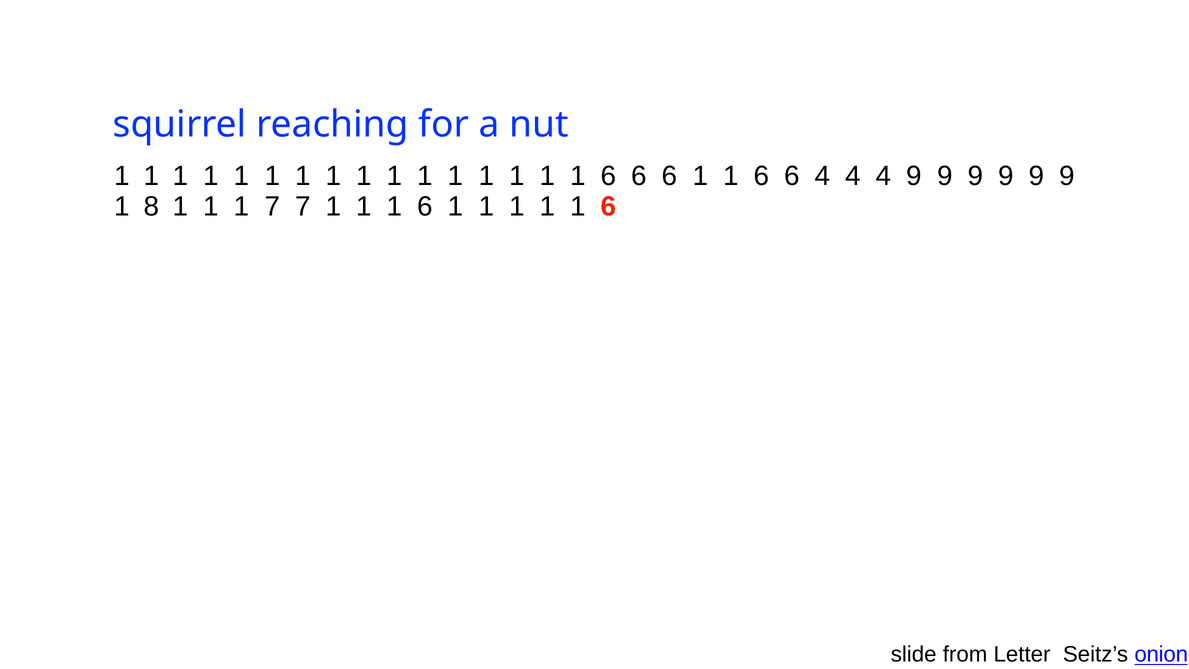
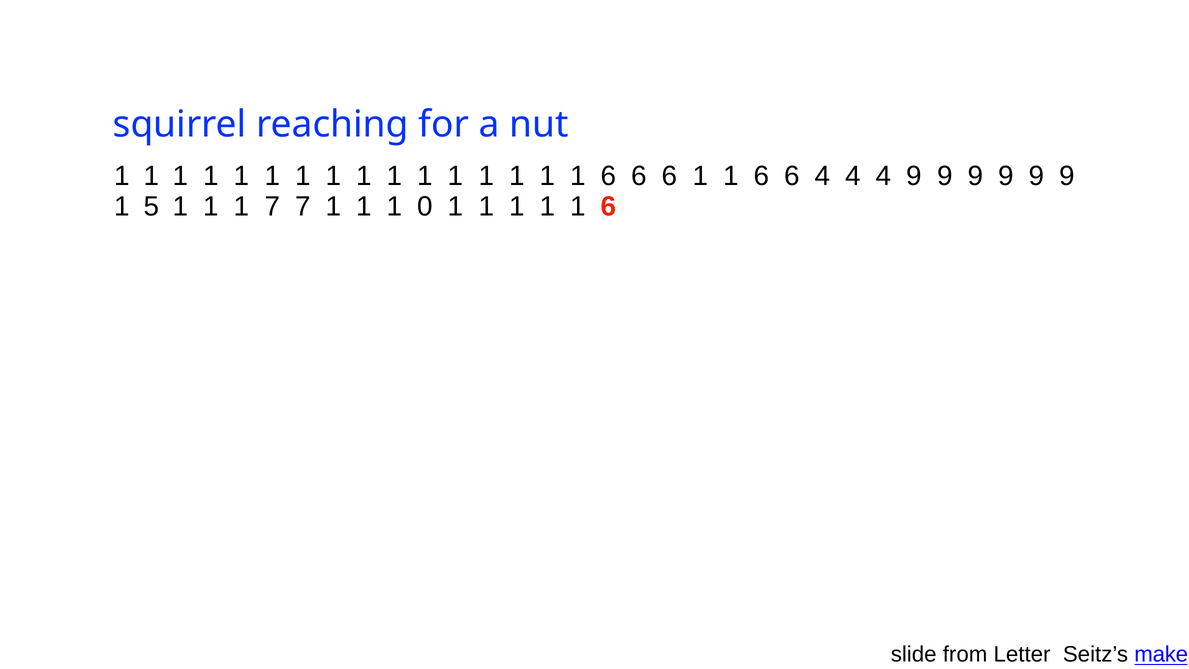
8: 8 -> 5 (151, 207)
6: 6 -> 0 (425, 207)
onion: onion -> make (1161, 654)
